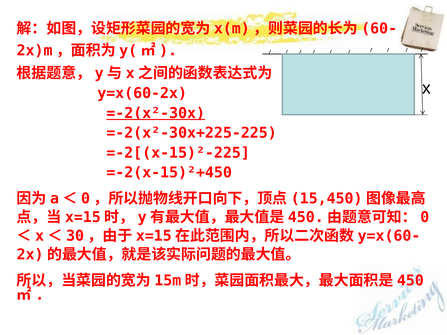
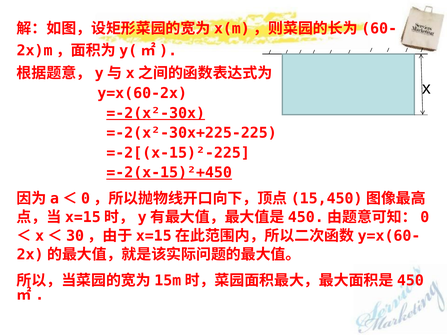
=-2(x-15)²+450 underline: none -> present (169, 173)
